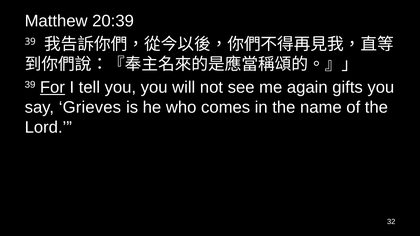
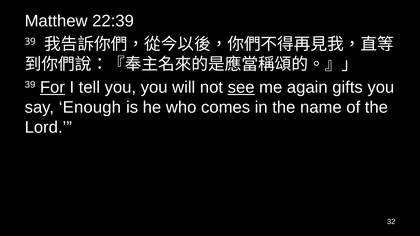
20:39: 20:39 -> 22:39 (113, 21)
see underline: none -> present (241, 88)
Grieves: Grieves -> Enough (90, 108)
